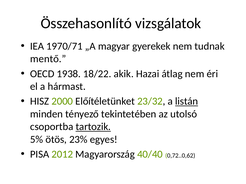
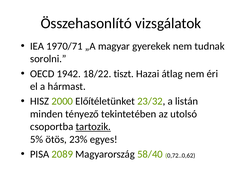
mentő: mentő -> sorolni (48, 59)
1938: 1938 -> 1942 (69, 74)
akik: akik -> tiszt (124, 74)
listán underline: present -> none (187, 102)
2012: 2012 -> 2089 (62, 155)
40/40: 40/40 -> 58/40 (150, 155)
